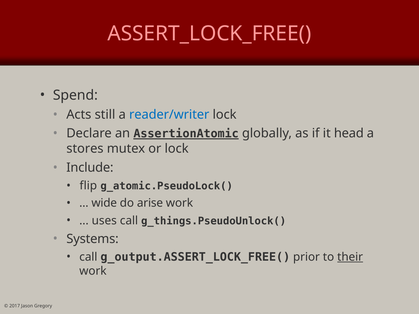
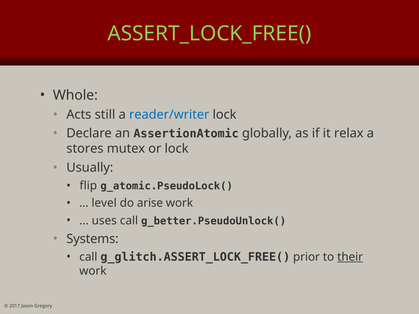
ASSERT_LOCK_FREE( colour: pink -> light green (209, 34)
Spend: Spend -> Whole (75, 95)
AssertionAtomic underline: present -> none (186, 134)
head: head -> relax (349, 134)
Include: Include -> Usually (90, 168)
wide: wide -> level (104, 203)
g_things.PseudoUnlock(: g_things.PseudoUnlock( -> g_better.PseudoUnlock( (214, 221)
g_output.ASSERT_LOCK_FREE(: g_output.ASSERT_LOCK_FREE( -> g_glitch.ASSERT_LOCK_FREE( (195, 257)
